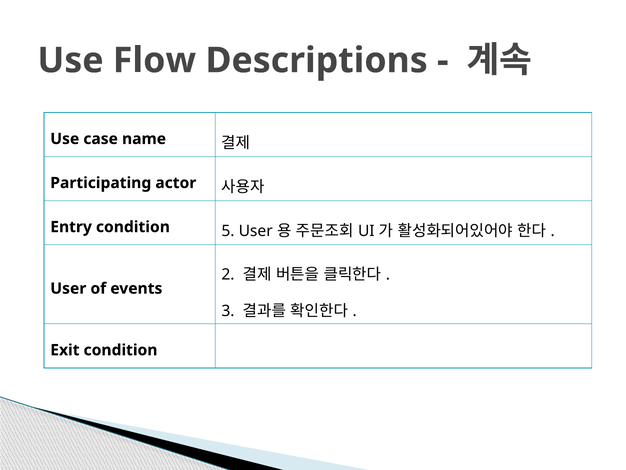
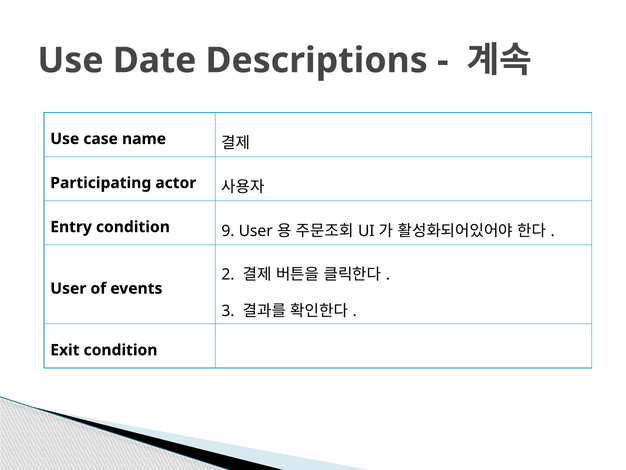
Flow: Flow -> Date (155, 60)
5: 5 -> 9 (228, 231)
